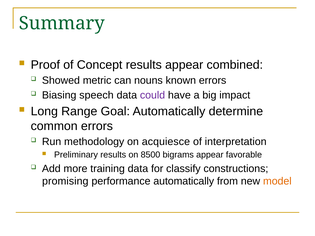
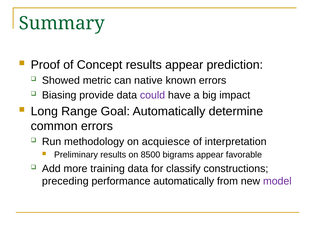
combined: combined -> prediction (235, 65)
nouns: nouns -> native (148, 81)
speech: speech -> provide (97, 95)
promising: promising -> preceding (65, 181)
model colour: orange -> purple (277, 181)
